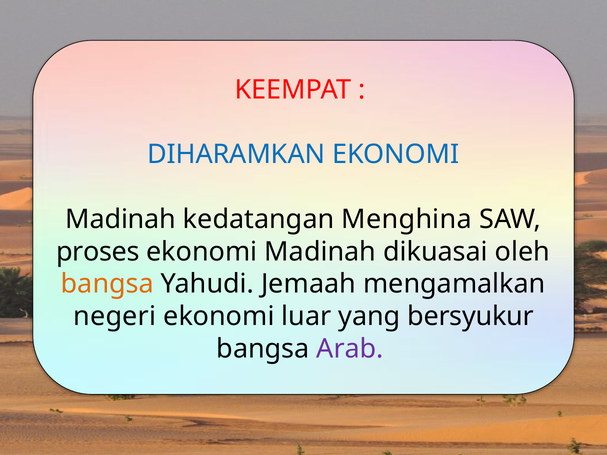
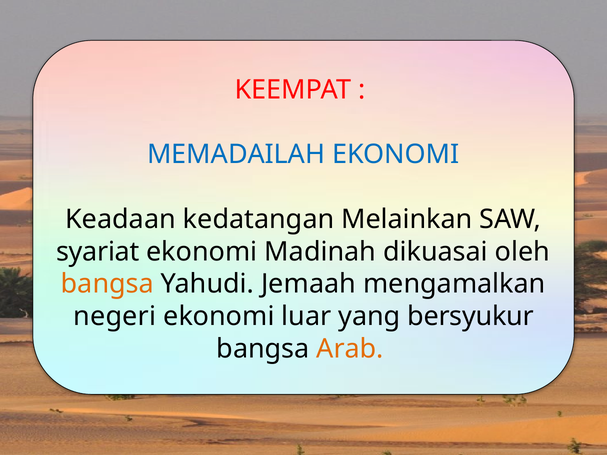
DIHARAMKAN: DIHARAMKAN -> MEMADAILAH (236, 155)
Madinah: Madinah -> Keadaan (121, 219)
Menghina: Menghina -> Melainkan (407, 219)
proses: proses -> syariat (98, 252)
Arab colour: purple -> orange (350, 349)
